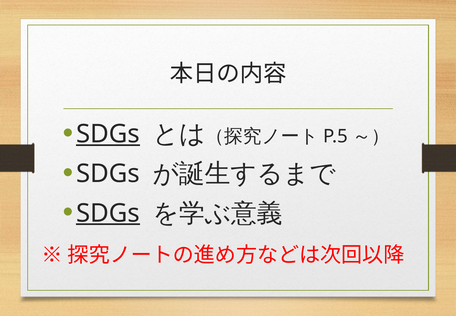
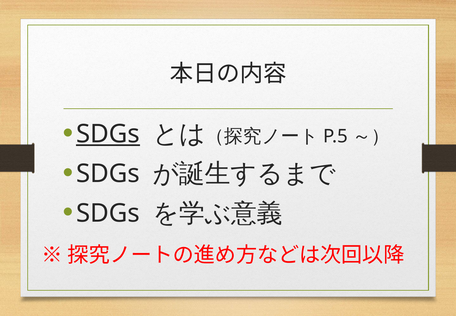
SDGs underline: present -> none (108, 213)
